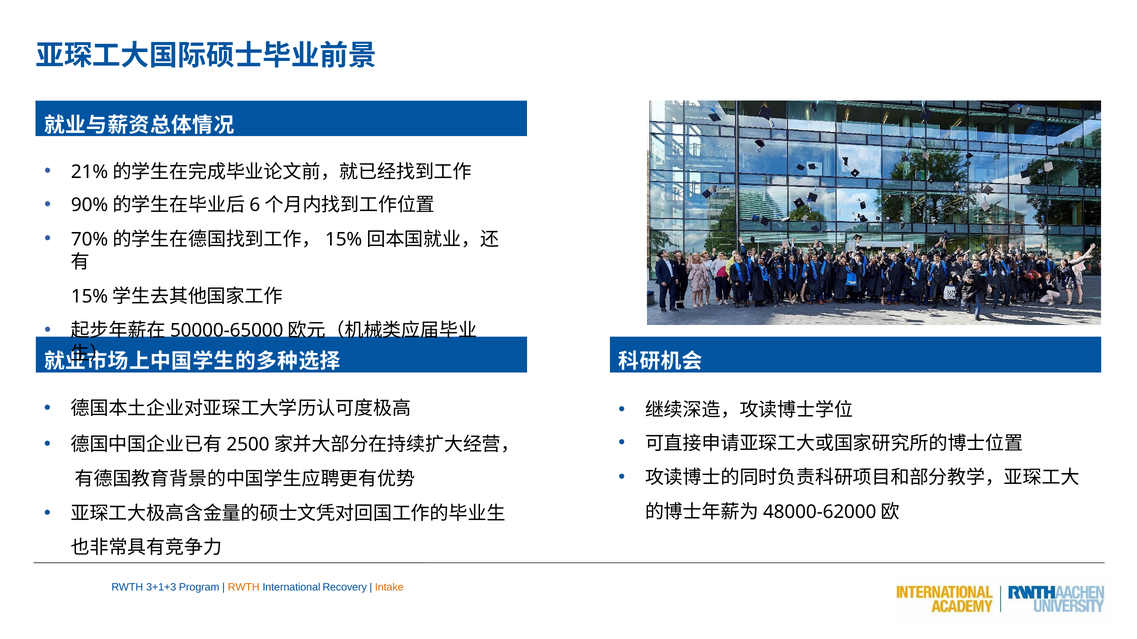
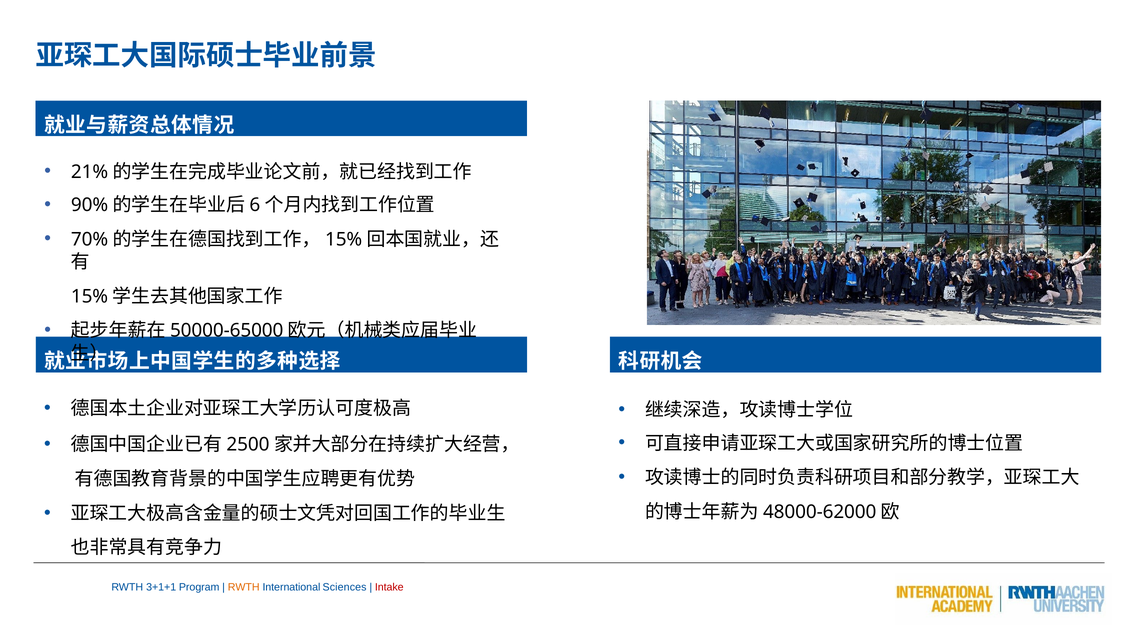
3+1+3: 3+1+3 -> 3+1+1 (161, 588)
Recovery: Recovery -> Sciences (345, 588)
Intake colour: orange -> red (389, 588)
